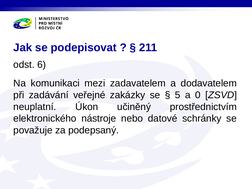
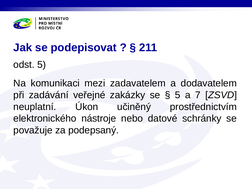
odst 6: 6 -> 5 (42, 65)
0: 0 -> 7 (198, 95)
